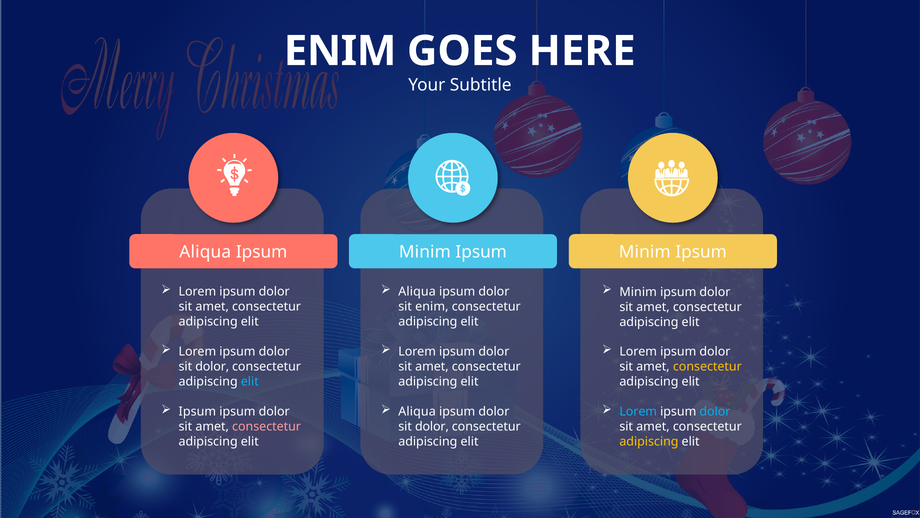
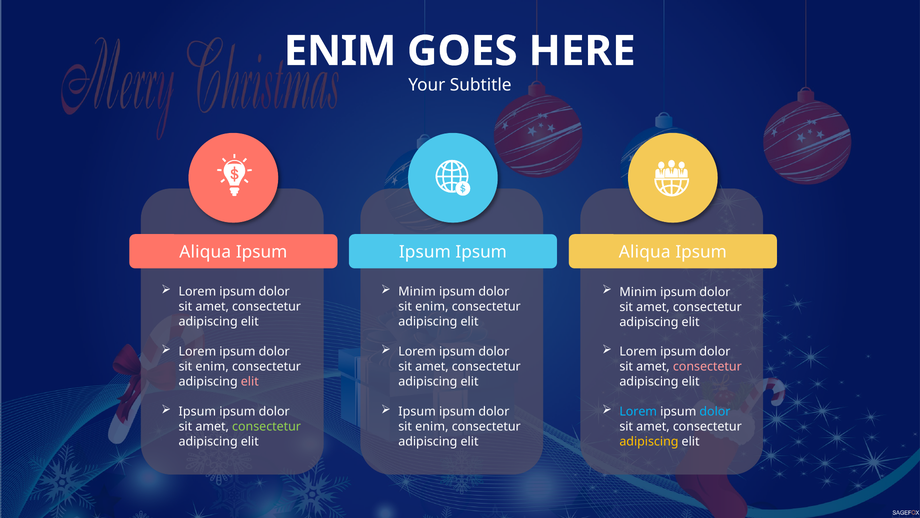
Minim: Minim -> Ipsum (425, 252)
Minim: Minim -> Aliqua (645, 252)
Aliqua: Aliqua -> Minim (417, 291)
dolor: dolor -> enim (212, 366)
consectetur colour: yellow -> pink (707, 366)
elit colour: light blue -> pink (250, 381)
Aliqua: Aliqua -> Ipsum (417, 411)
consectetur colour: pink -> light green (267, 426)
dolor: dolor -> enim (432, 426)
